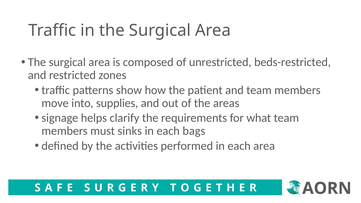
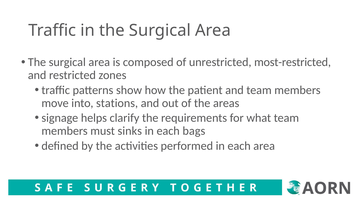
beds-restricted: beds-restricted -> most-restricted (293, 62)
supplies: supplies -> stations (117, 103)
